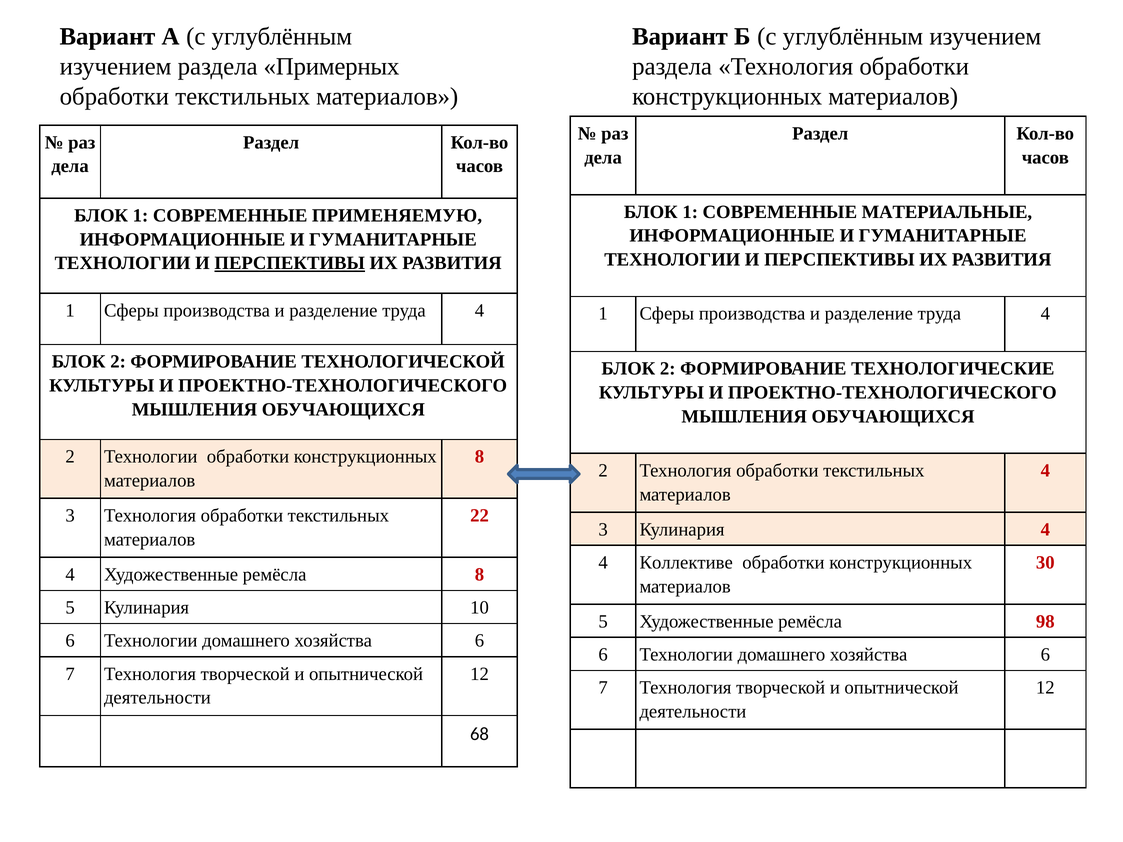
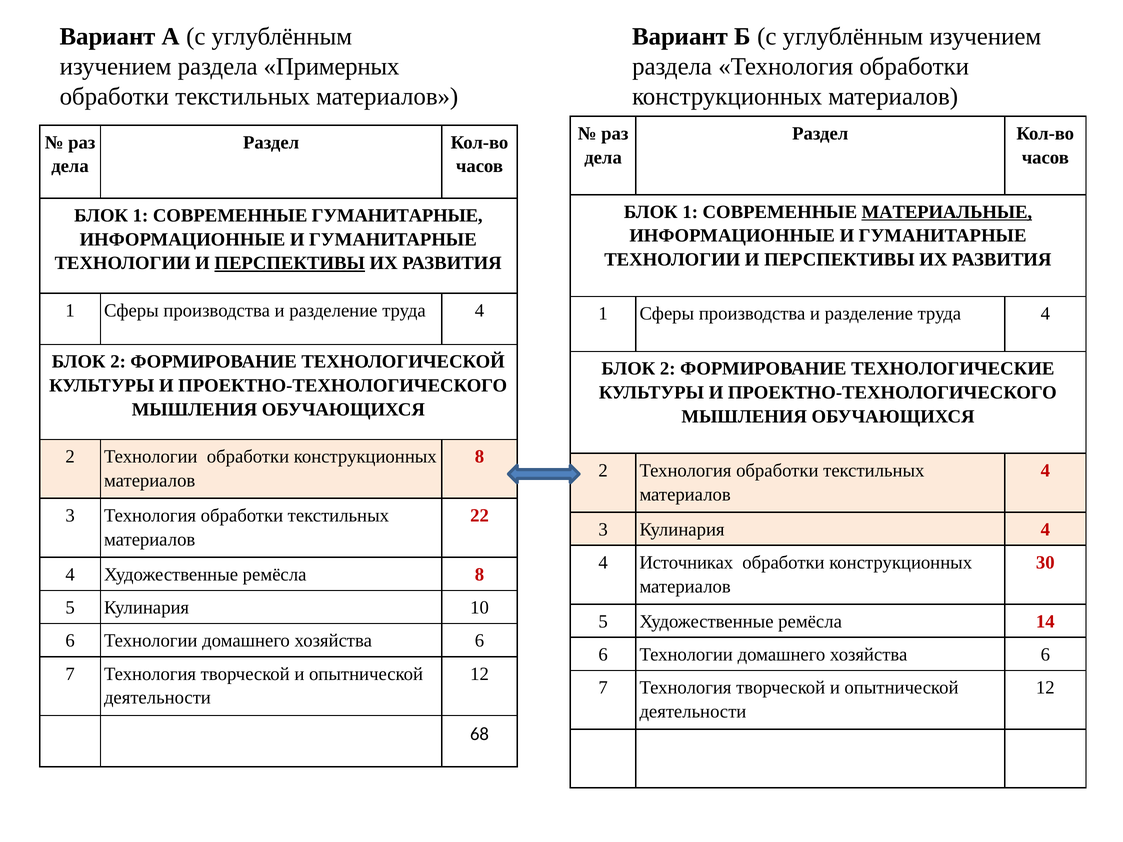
МАТЕРИАЛЬНЫЕ underline: none -> present (947, 212)
СОВРЕМЕННЫЕ ПРИМЕНЯЕМУЮ: ПРИМЕНЯЕМУЮ -> ГУМАНИТАРНЫЕ (397, 216)
Коллективе: Коллективе -> Источниках (686, 563)
98: 98 -> 14 (1045, 622)
